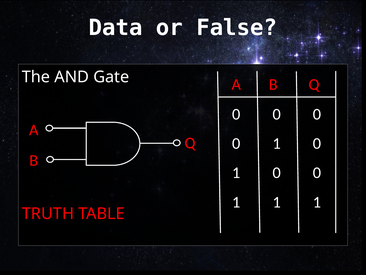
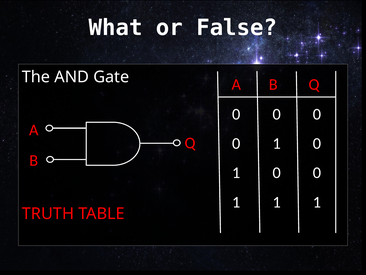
Data: Data -> What (116, 28)
